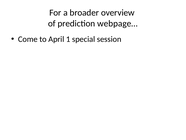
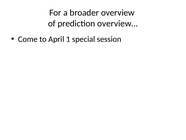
webpage…: webpage… -> overview… (117, 23)
